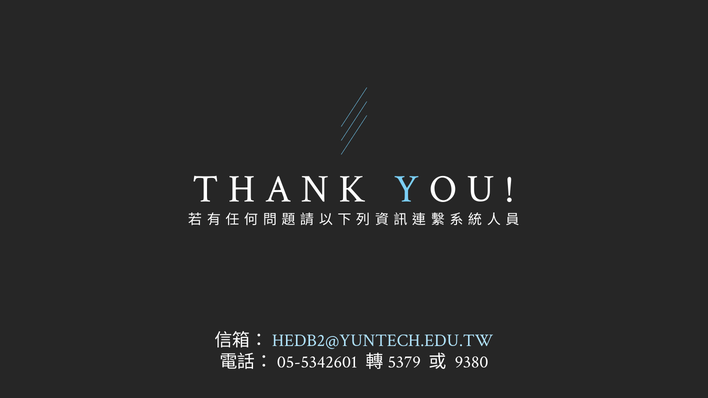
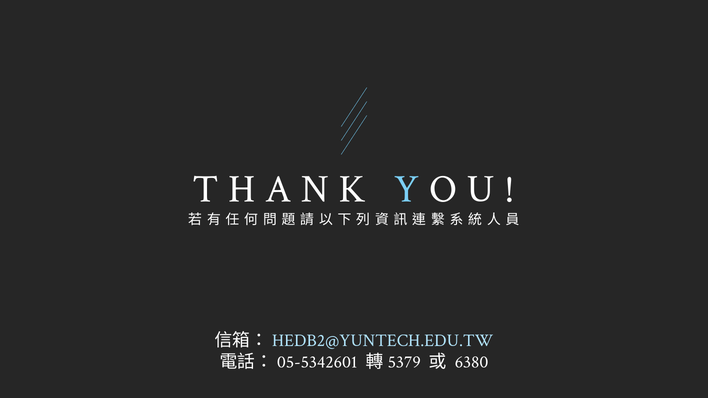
9380: 9380 -> 6380 (472, 362)
